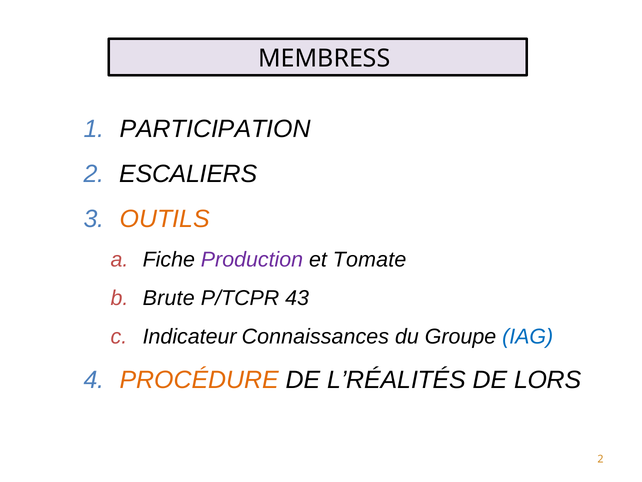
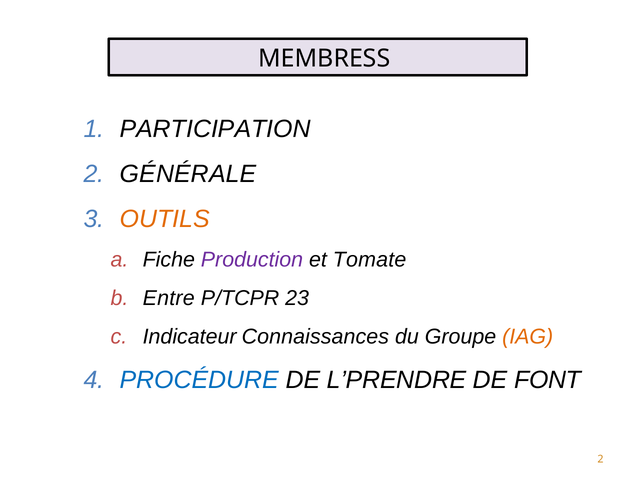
ESCALIERS: ESCALIERS -> GÉNÉRALE (188, 174)
Brute: Brute -> Entre (169, 298)
43: 43 -> 23 (297, 298)
IAG colour: blue -> orange (528, 336)
PROCÉDURE colour: orange -> blue (199, 380)
L’RÉALITÉS: L’RÉALITÉS -> L’PRENDRE (397, 380)
LORS: LORS -> FONT (548, 380)
